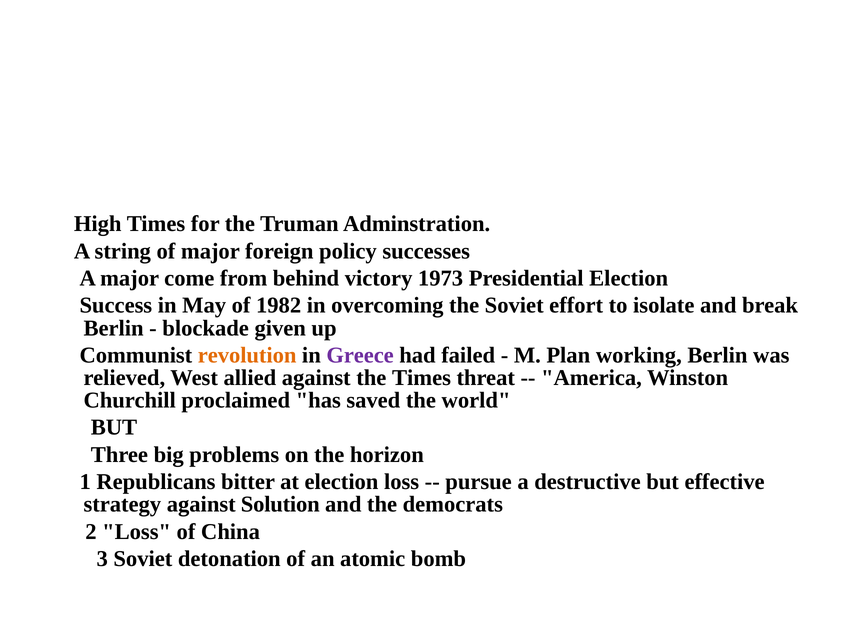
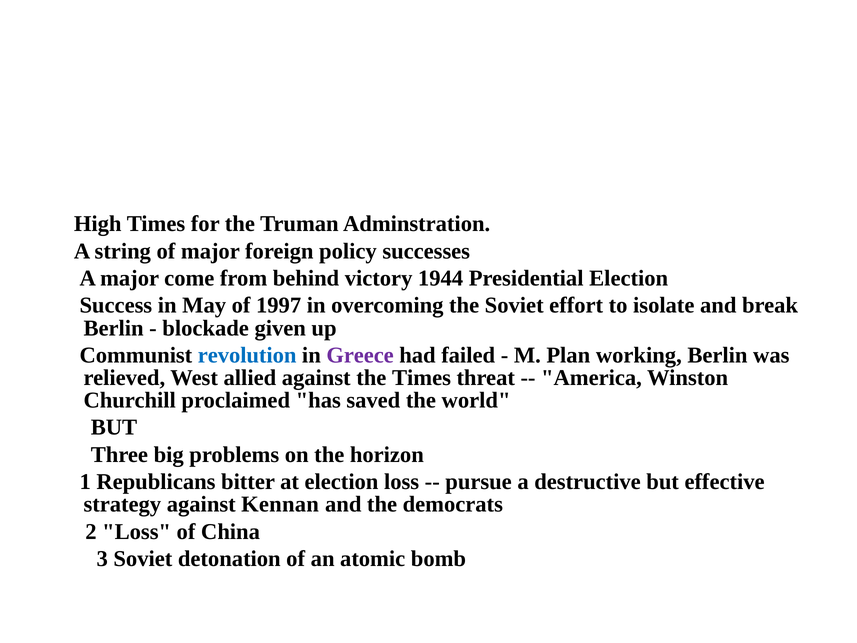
1973: 1973 -> 1944 (441, 278)
1982: 1982 -> 1997 (279, 305)
revolution colour: orange -> blue (247, 355)
Solution: Solution -> Kennan (280, 504)
